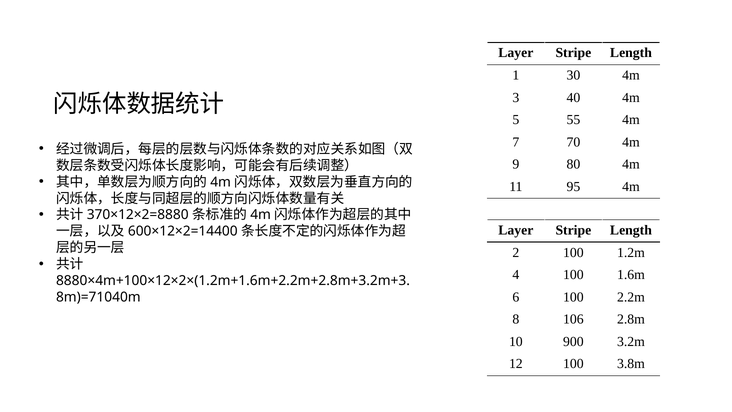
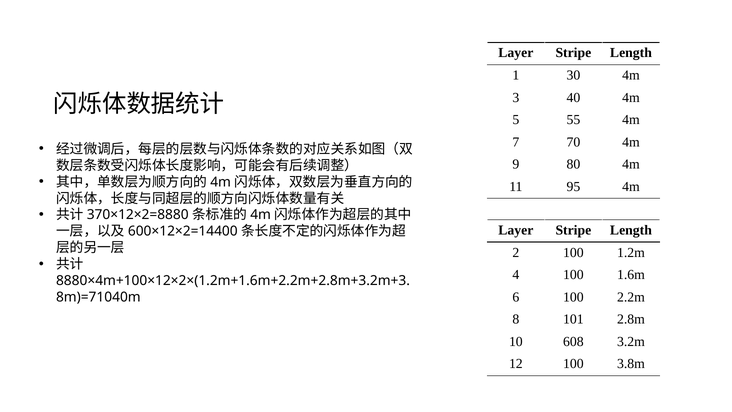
106: 106 -> 101 (573, 319)
900: 900 -> 608 (573, 341)
